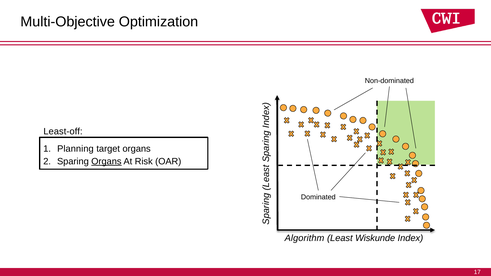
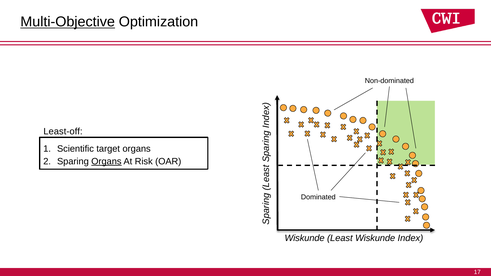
Multi-Objective underline: none -> present (68, 22)
Planning: Planning -> Scientific (75, 149)
Algorithm: Algorithm -> Wiskunde (305, 238)
